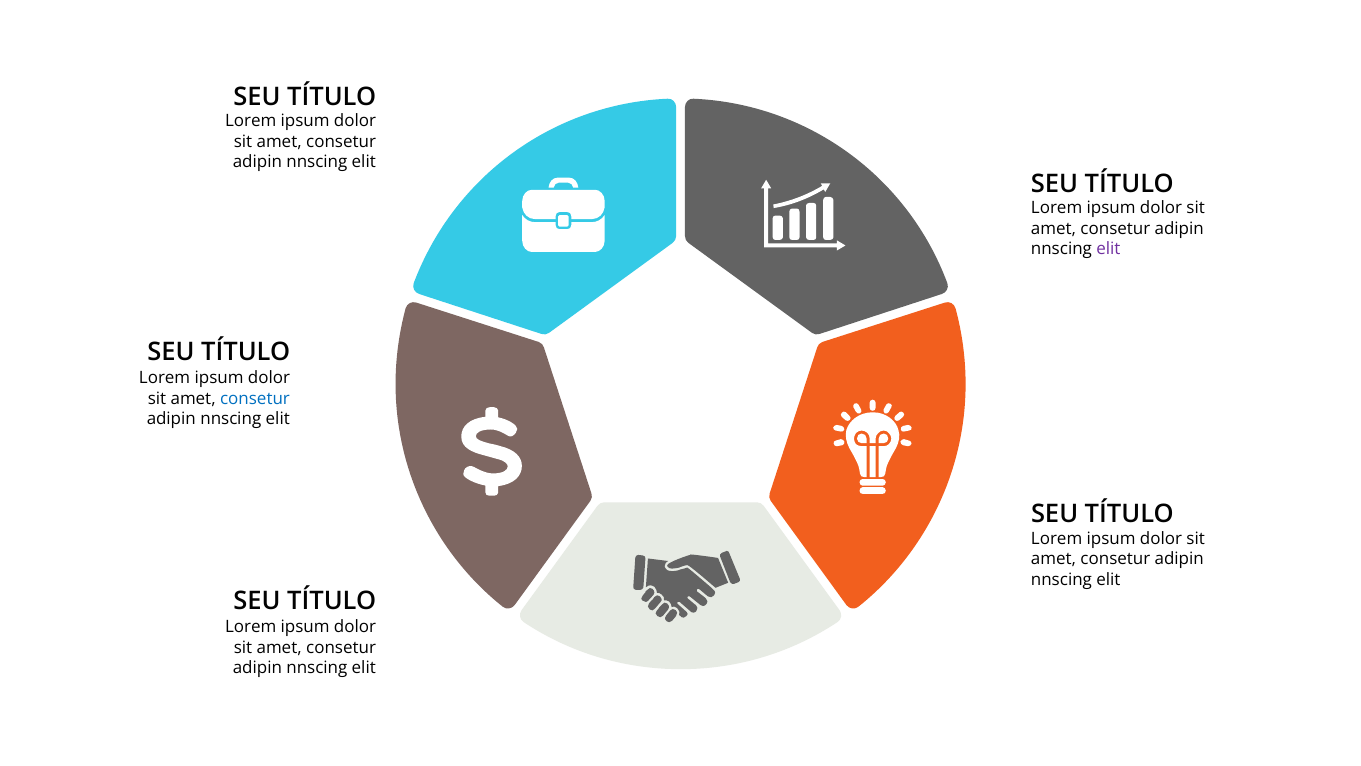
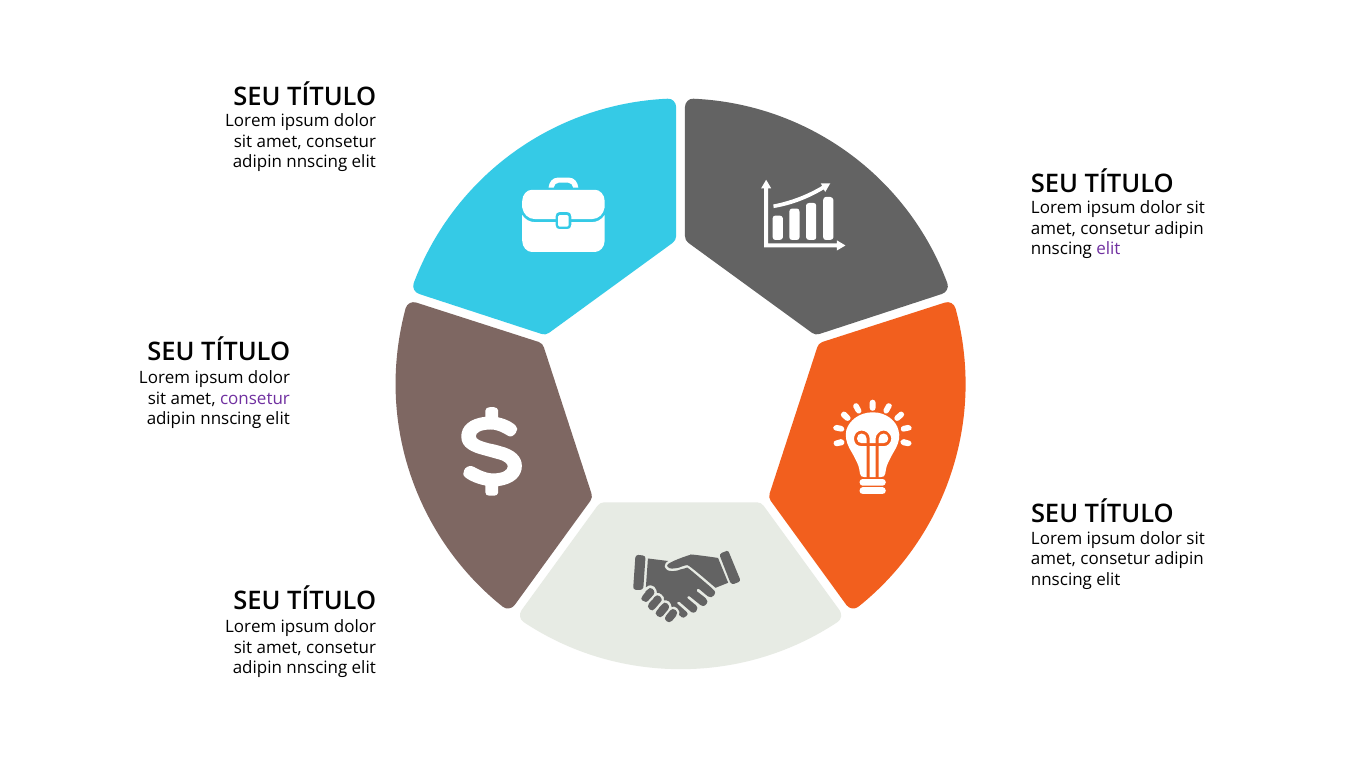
consetur colour: blue -> purple (255, 398)
